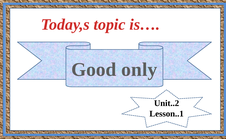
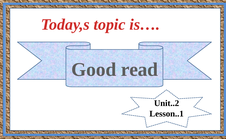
only: only -> read (139, 70)
